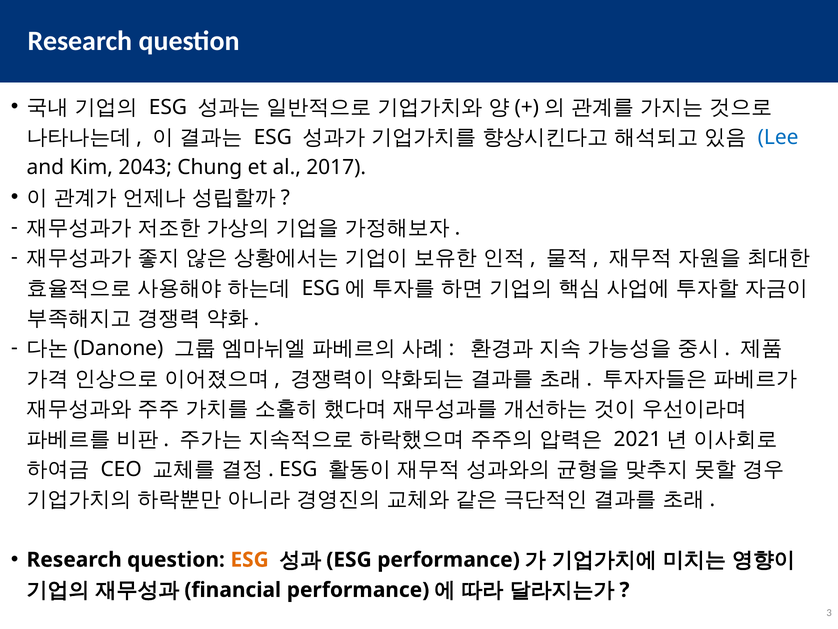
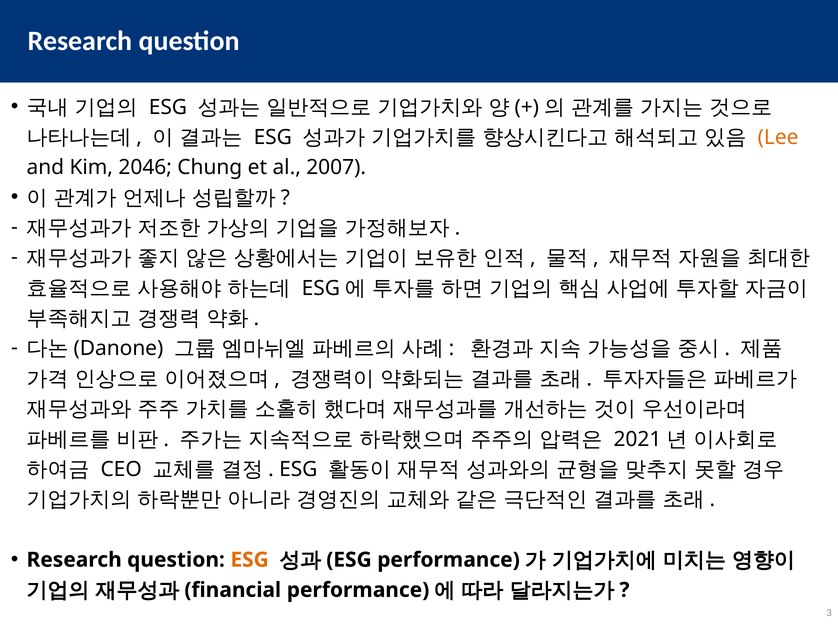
Lee colour: blue -> orange (778, 137)
2043: 2043 -> 2046 (145, 167)
2017: 2017 -> 2007 (336, 167)
